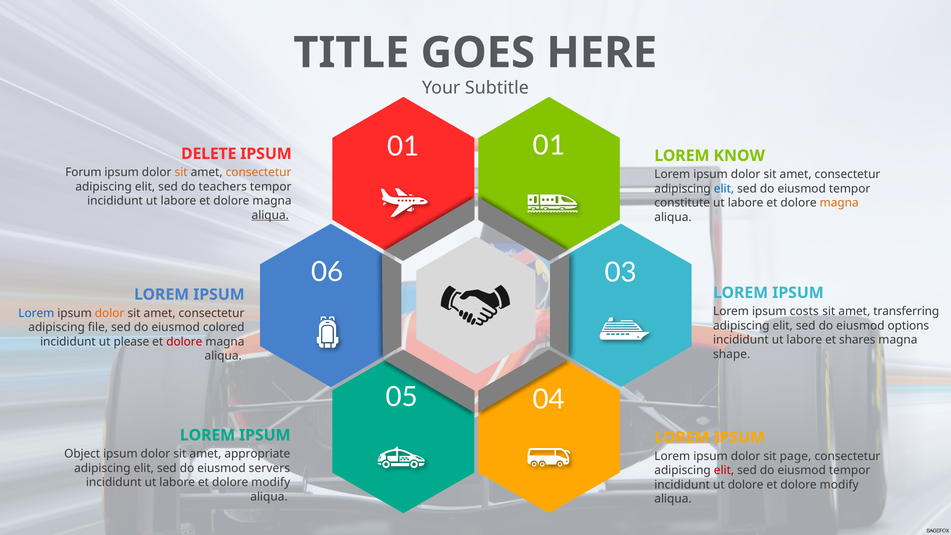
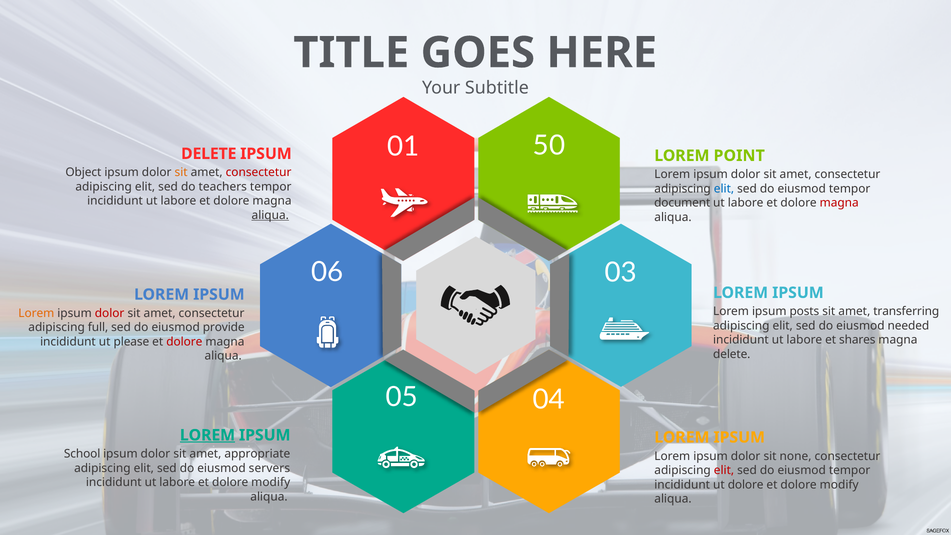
01 01: 01 -> 50 (549, 146)
KNOW: KNOW -> POINT (739, 156)
Forum: Forum -> Object (83, 172)
consectetur colour: orange -> red (259, 172)
constitute: constitute -> document (682, 203)
magna colour: orange -> red (839, 203)
costs: costs -> posts (804, 311)
Lorem colour: blue -> orange (36, 313)
dolor colour: orange -> red (110, 313)
options: options -> needed (908, 326)
file: file -> full (98, 327)
colored: colored -> provide (224, 327)
shape: shape -> delete (732, 354)
LOREM underline: none -> present (207, 435)
Object: Object -> School (82, 454)
page: page -> none (796, 456)
